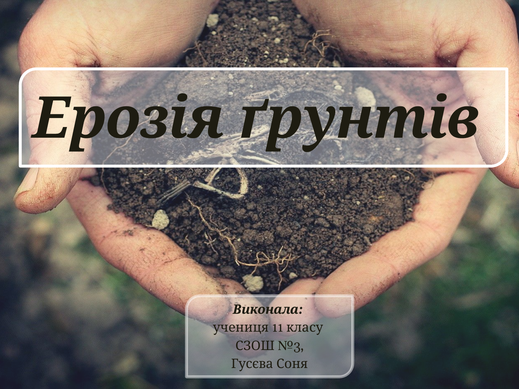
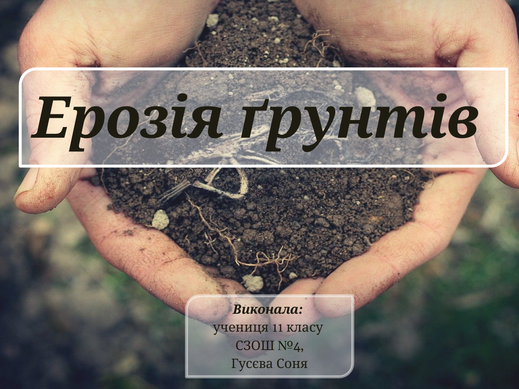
№3: №3 -> №4 (291, 346)
